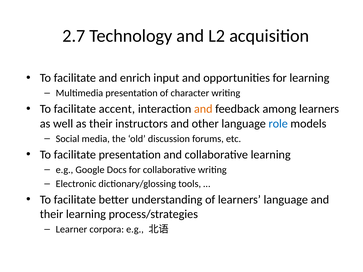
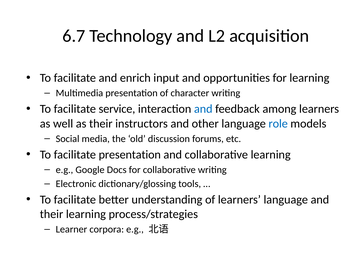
2.7: 2.7 -> 6.7 (74, 36)
accent: accent -> service (117, 109)
and colour: orange -> blue (203, 109)
